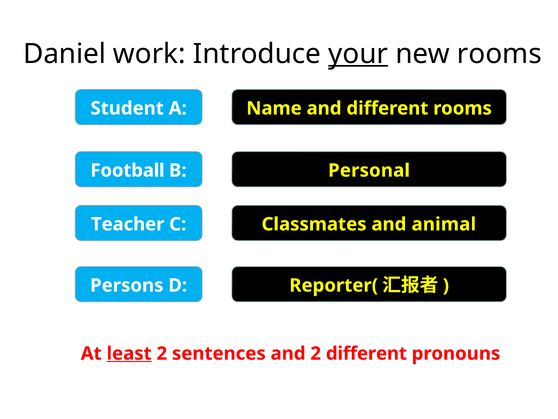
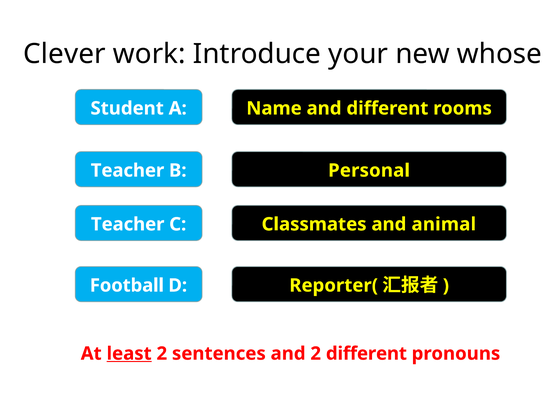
Daniel: Daniel -> Clever (64, 54)
your underline: present -> none (358, 54)
new rooms: rooms -> whose (499, 54)
Football: Football -> Teacher (127, 170)
Persons: Persons -> Football (127, 285)
